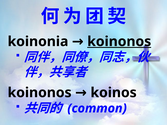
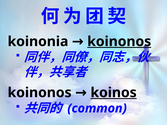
koinos underline: none -> present (114, 93)
